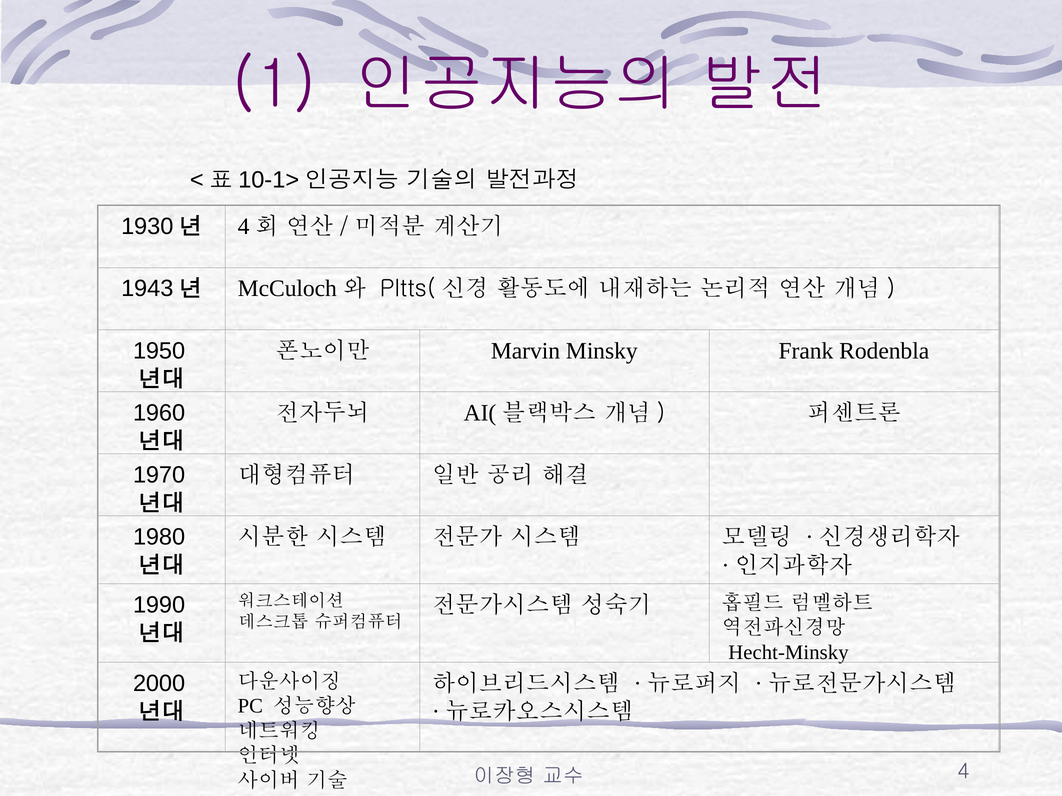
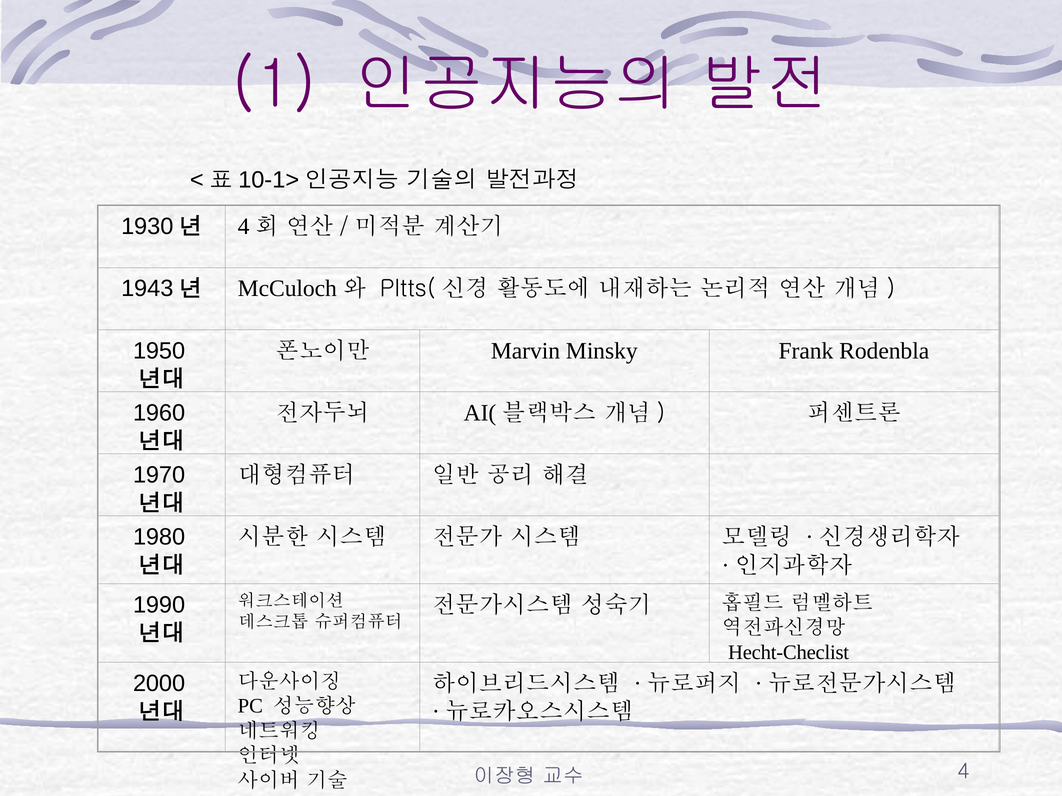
Hecht-Minsky: Hecht-Minsky -> Hecht-Checlist (789, 653)
